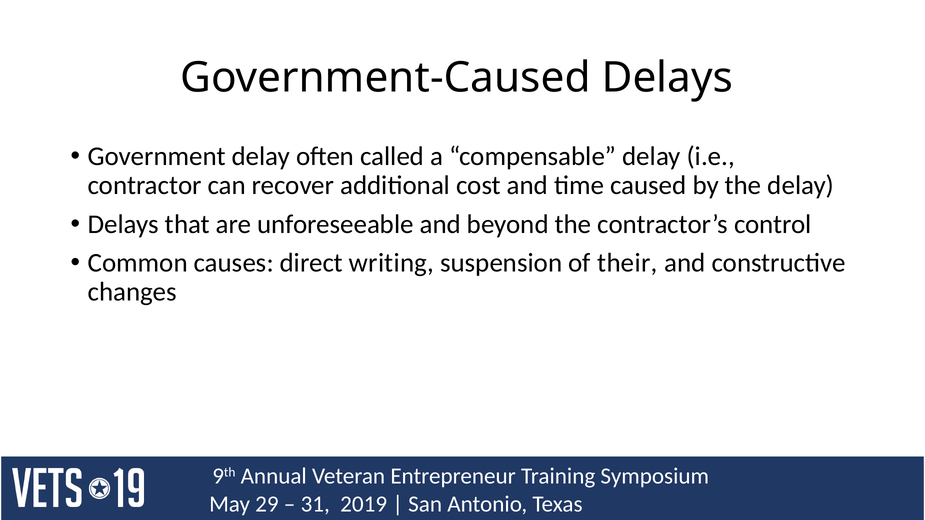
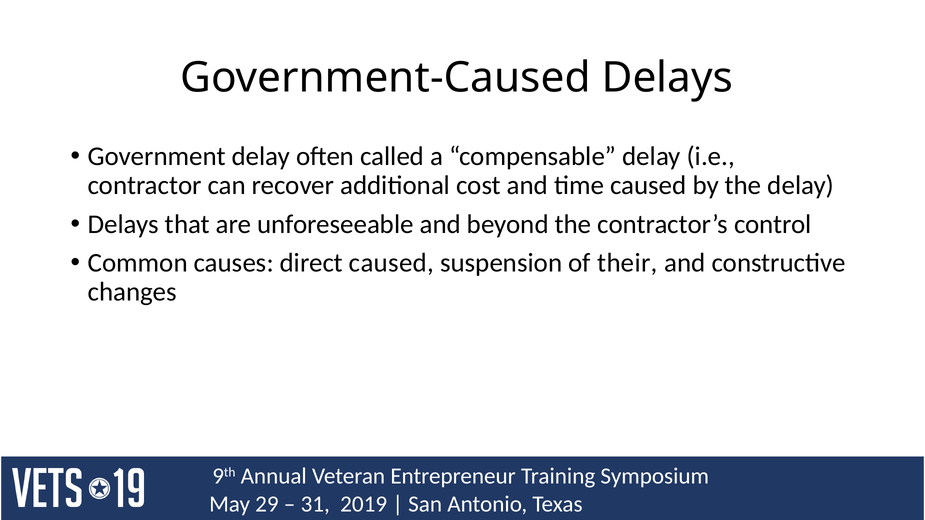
direct writing: writing -> caused (391, 263)
